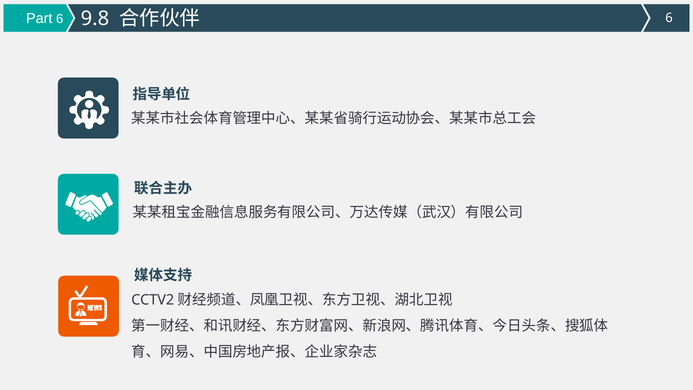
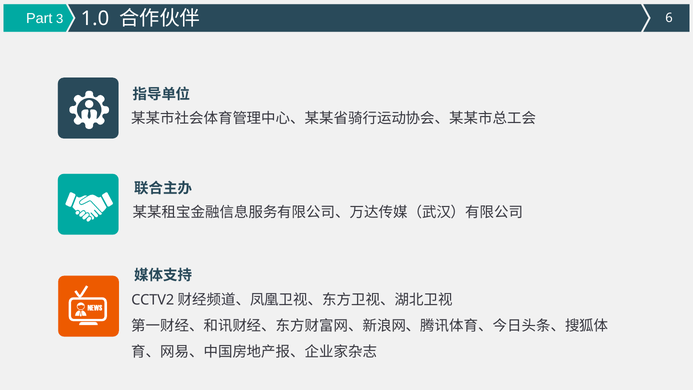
Part 6: 6 -> 3 (60, 19)
9.8: 9.8 -> 1.0 (95, 19)
